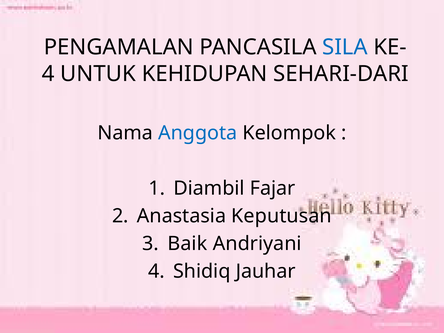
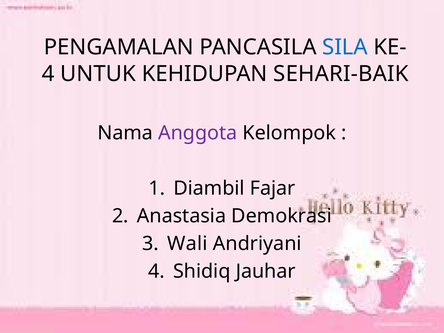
SEHARI-DARI: SEHARI-DARI -> SEHARI-BAIK (341, 74)
Anggota colour: blue -> purple (198, 133)
Keputusan: Keputusan -> Demokrasi (282, 216)
Baik: Baik -> Wali (187, 244)
